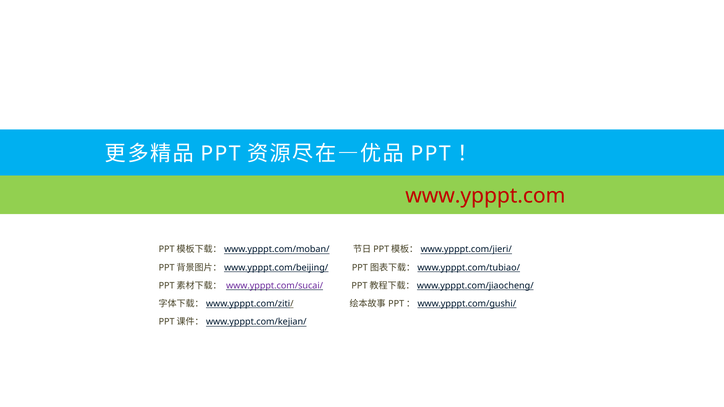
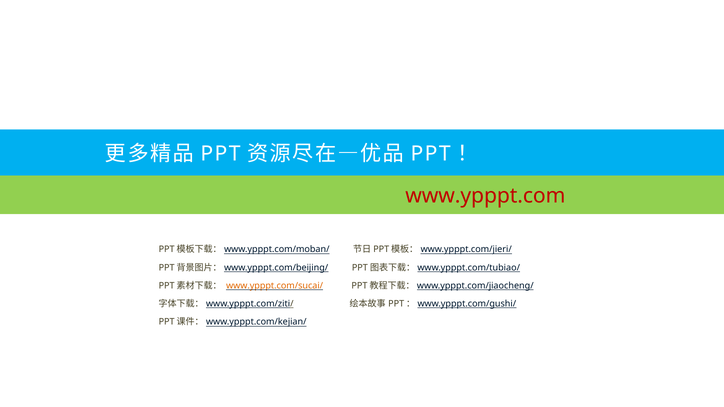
www.ypppt.com/sucai/ colour: purple -> orange (275, 286)
